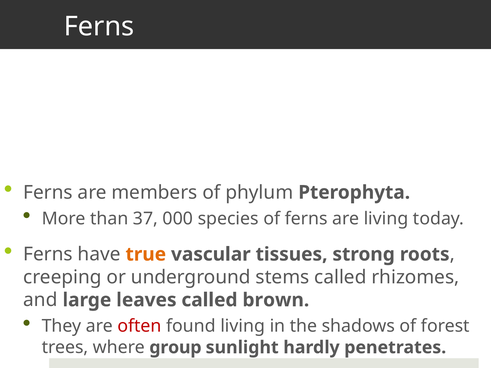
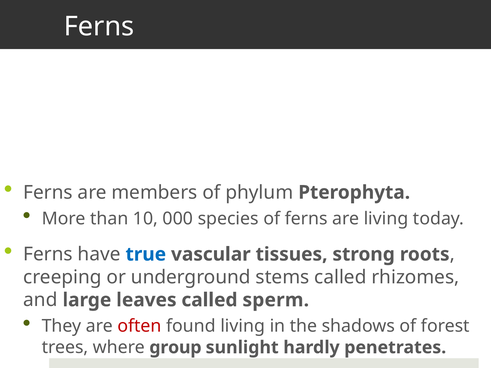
37: 37 -> 10 (145, 219)
true colour: orange -> blue (146, 254)
brown: brown -> sperm (276, 300)
